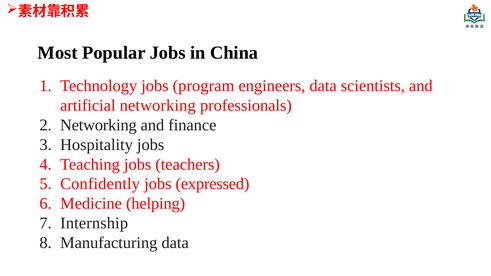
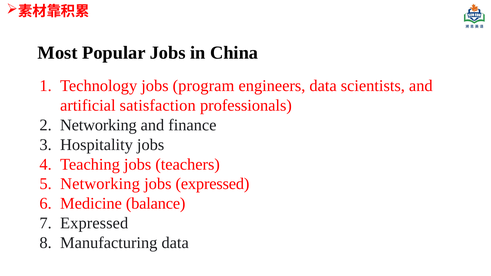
artificial networking: networking -> satisfaction (158, 105)
Confidently: Confidently -> Networking (100, 184)
helping: helping -> balance (156, 204)
Internship: Internship -> Expressed (94, 223)
